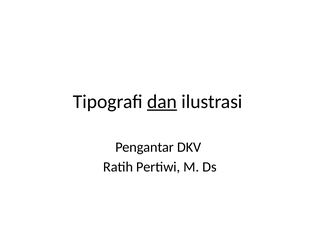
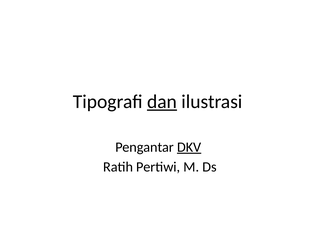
DKV underline: none -> present (189, 147)
